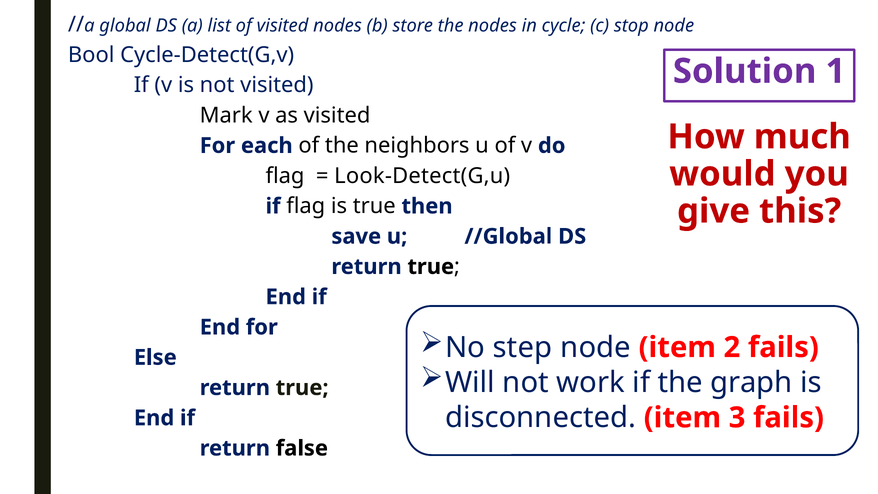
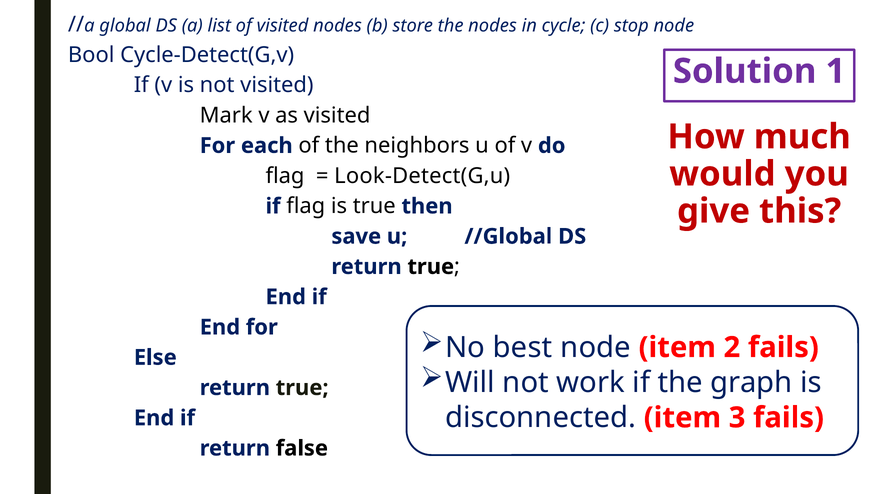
step: step -> best (523, 347)
